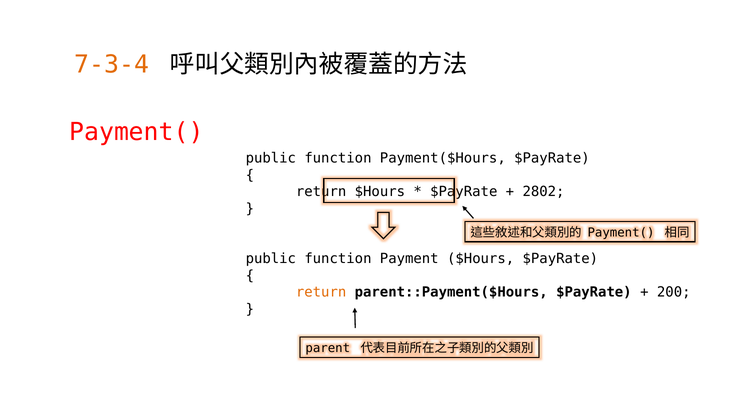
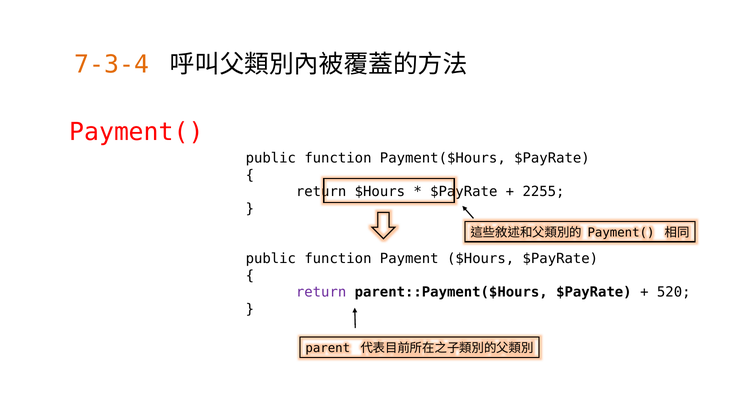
2802: 2802 -> 2255 (544, 192)
return colour: orange -> purple (321, 292)
200: 200 -> 520 (674, 292)
